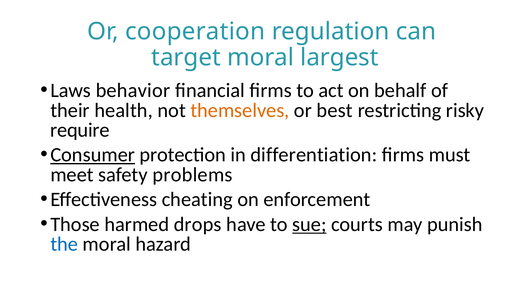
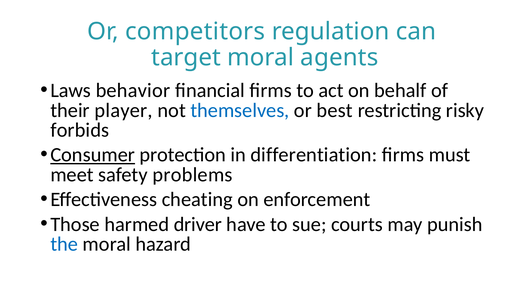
cooperation: cooperation -> competitors (195, 31)
largest: largest -> agents (339, 58)
health: health -> player (124, 110)
themselves colour: orange -> blue (240, 110)
require: require -> forbids (80, 130)
drops: drops -> driver (198, 224)
sue underline: present -> none (309, 224)
